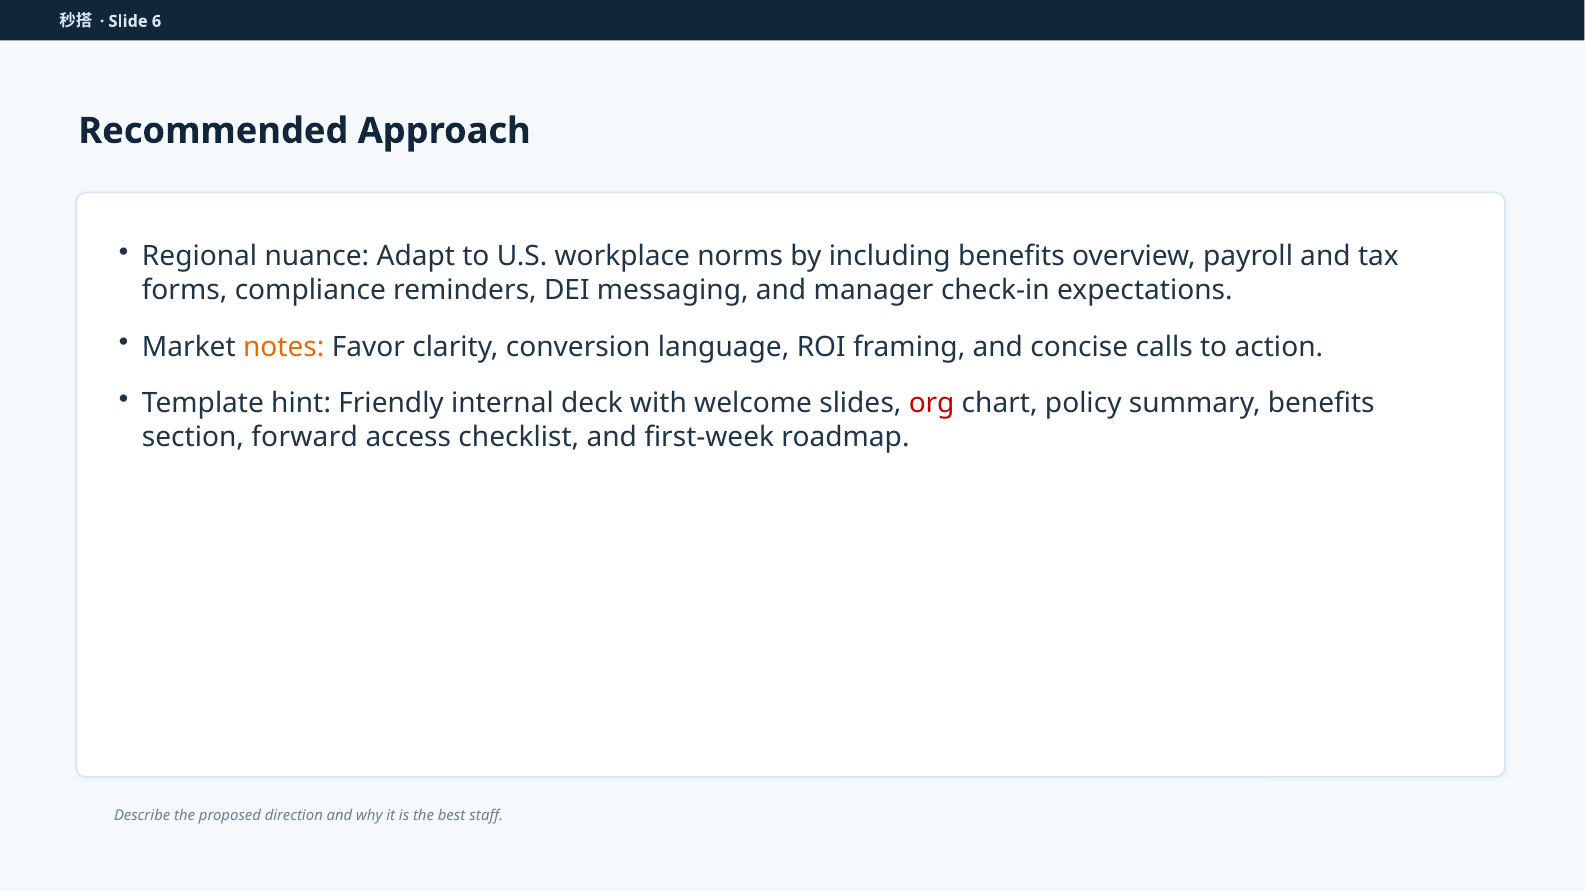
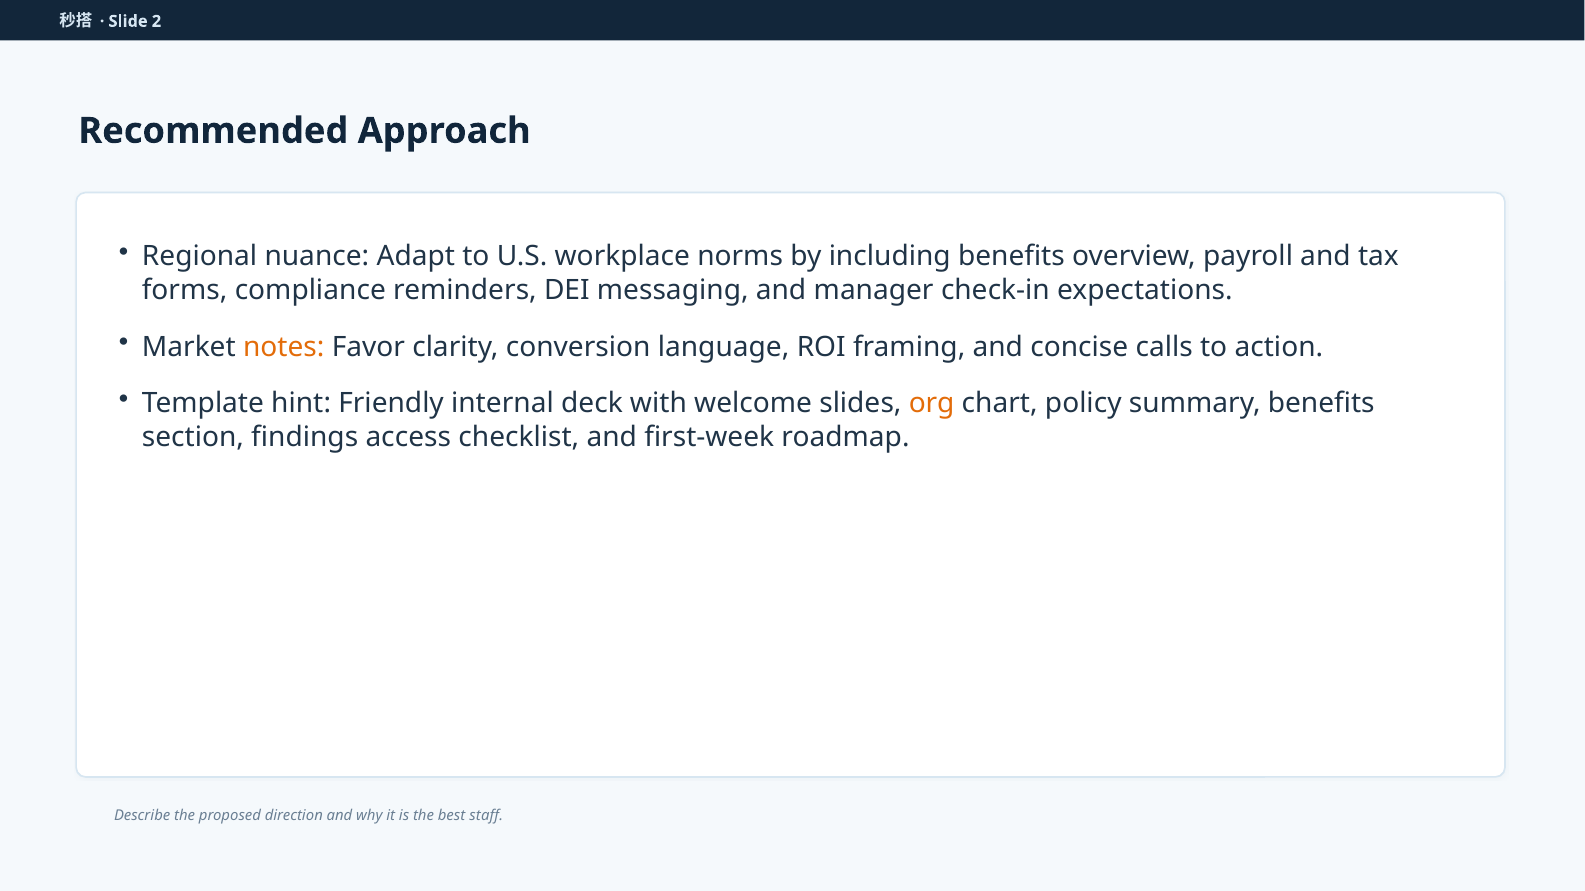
6: 6 -> 2 (157, 21)
org colour: red -> orange (932, 404)
forward: forward -> findings (305, 438)
